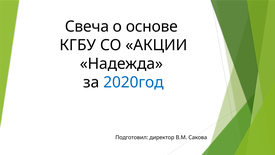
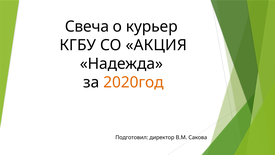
основе: основе -> курьер (152, 26)
АКЦИИ: АКЦИИ -> АКЦИЯ (156, 45)
2020год colour: blue -> orange (133, 82)
